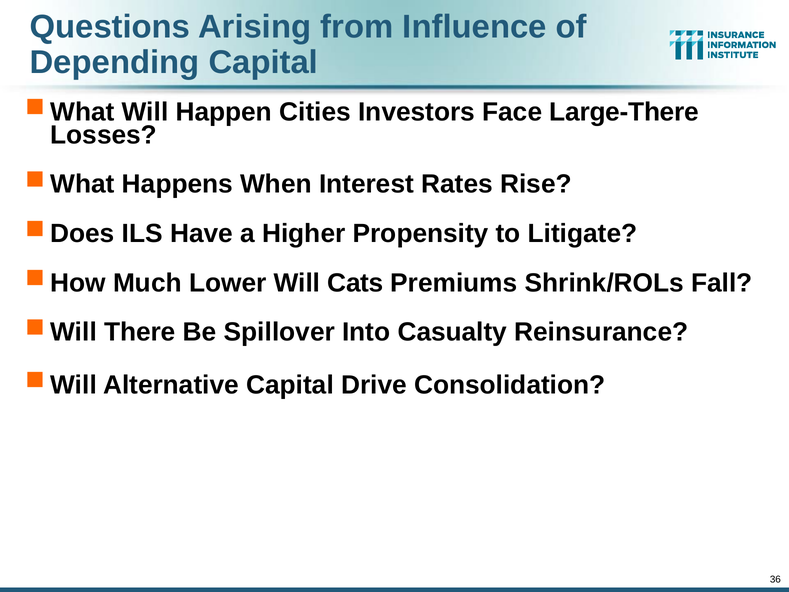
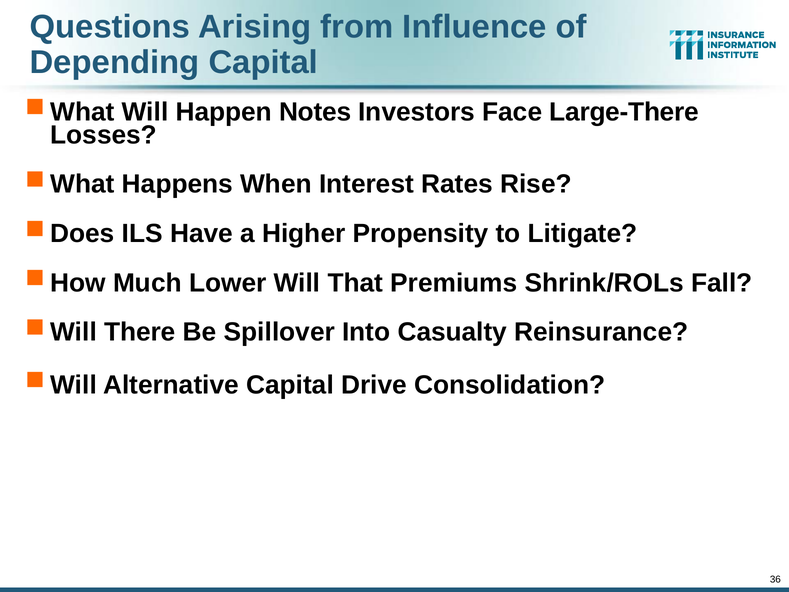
Cities: Cities -> Notes (315, 112)
Cats: Cats -> That (355, 283)
